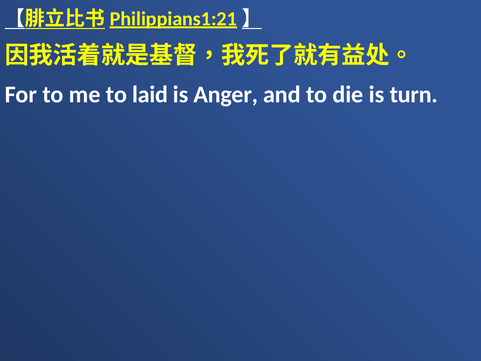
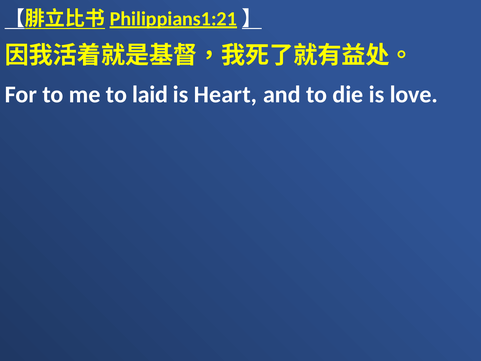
Anger: Anger -> Heart (226, 95)
turn: turn -> love (414, 95)
